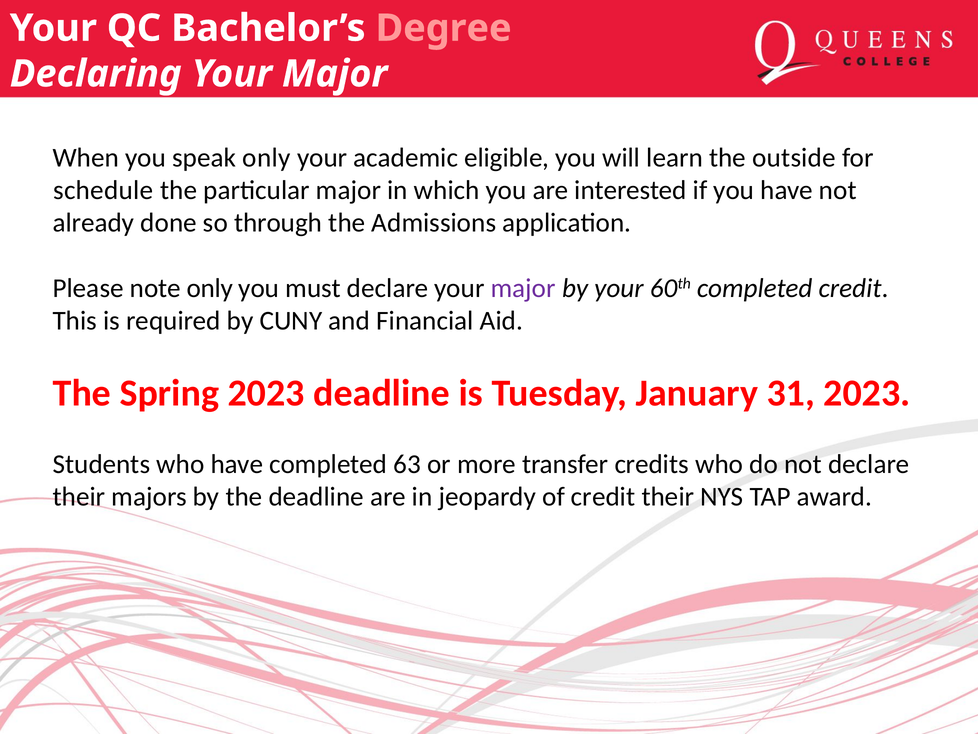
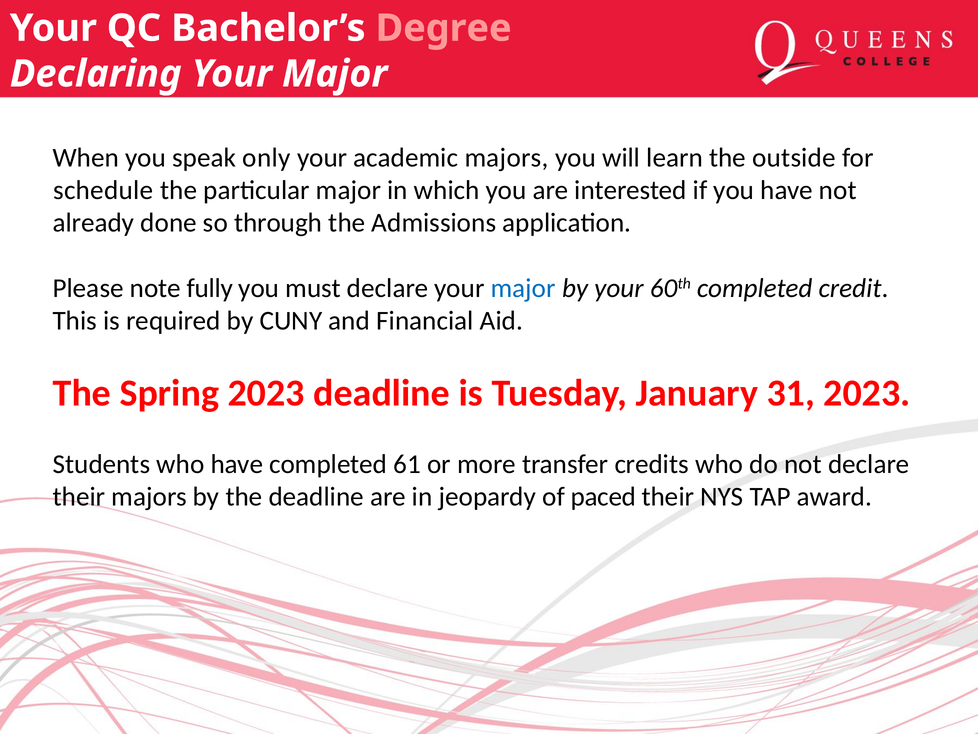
academic eligible: eligible -> majors (507, 157)
note only: only -> fully (210, 288)
major colour: purple -> blue (523, 288)
63: 63 -> 61 (407, 464)
of credit: credit -> paced (603, 497)
